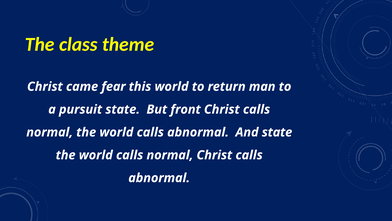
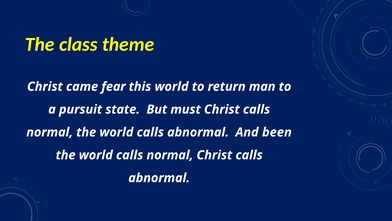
front: front -> must (186, 109)
And state: state -> been (277, 132)
